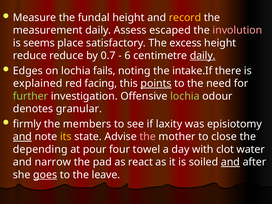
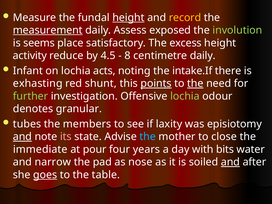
height underline: none -> present (128, 18)
measurement underline: none -> present (48, 30)
escaped: escaped -> exposed (170, 30)
involution colour: pink -> light green (237, 30)
reduce: reduce -> activity (30, 56)
0.7: 0.7 -> 4.5 (108, 56)
6: 6 -> 8 (127, 56)
daily underline: present -> none (203, 56)
Edges: Edges -> Infant (28, 71)
fails: fails -> acts (104, 71)
explained: explained -> exhasting (38, 83)
facing: facing -> shunt (101, 83)
the underline: none -> present (195, 83)
firmly: firmly -> tubes (27, 124)
its colour: yellow -> pink (66, 137)
the colour: pink -> light blue (148, 137)
depending: depending -> immediate (40, 149)
towel: towel -> years (146, 149)
clot: clot -> bits (225, 149)
react: react -> nose (140, 162)
leave: leave -> table (106, 175)
